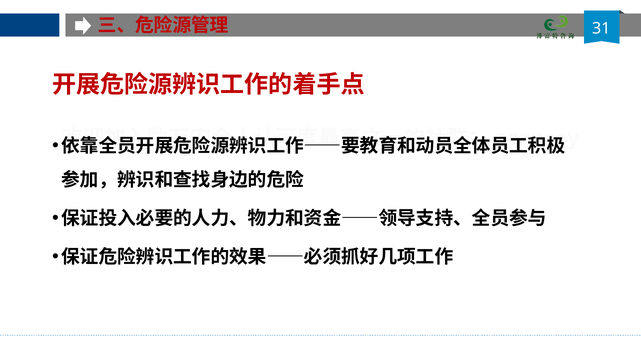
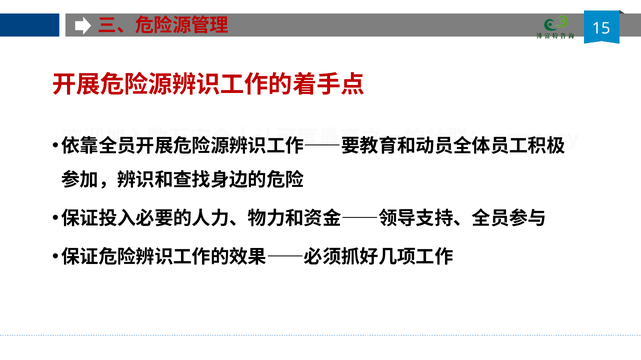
31: 31 -> 15 (601, 29)
